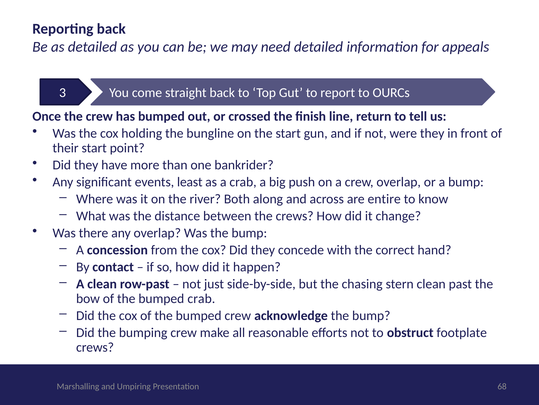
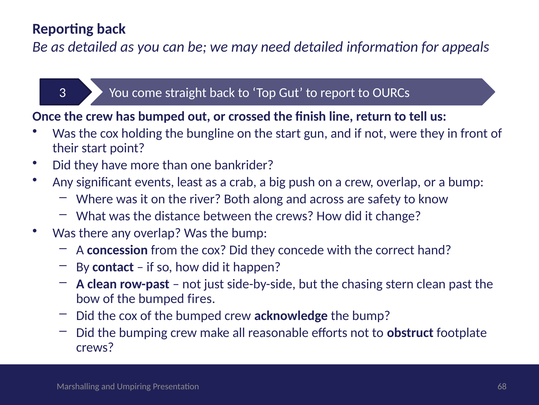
entire: entire -> safety (384, 199)
bumped crab: crab -> fires (201, 298)
